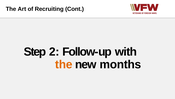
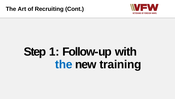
2: 2 -> 1 (54, 51)
the colour: orange -> blue (64, 64)
months: months -> training (120, 64)
